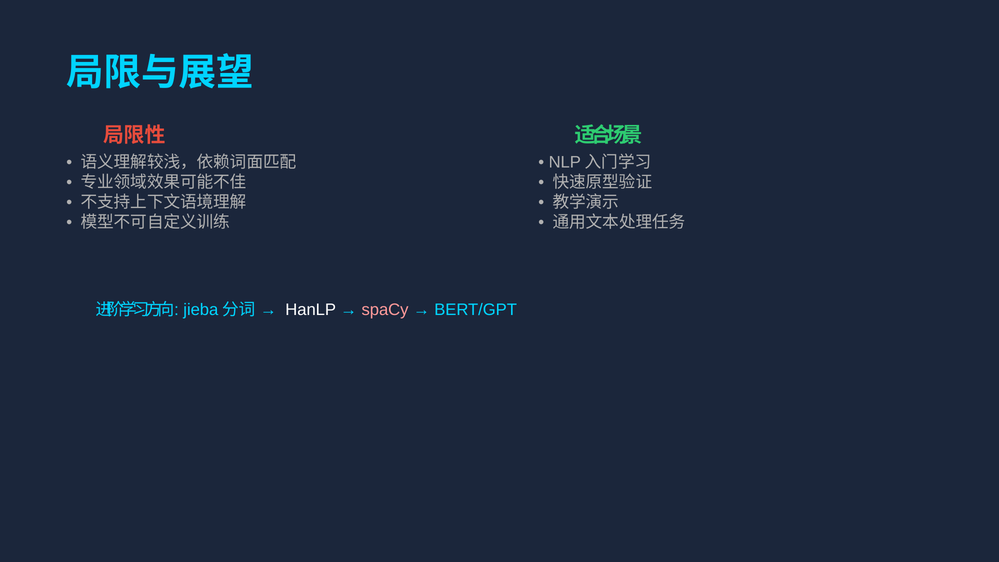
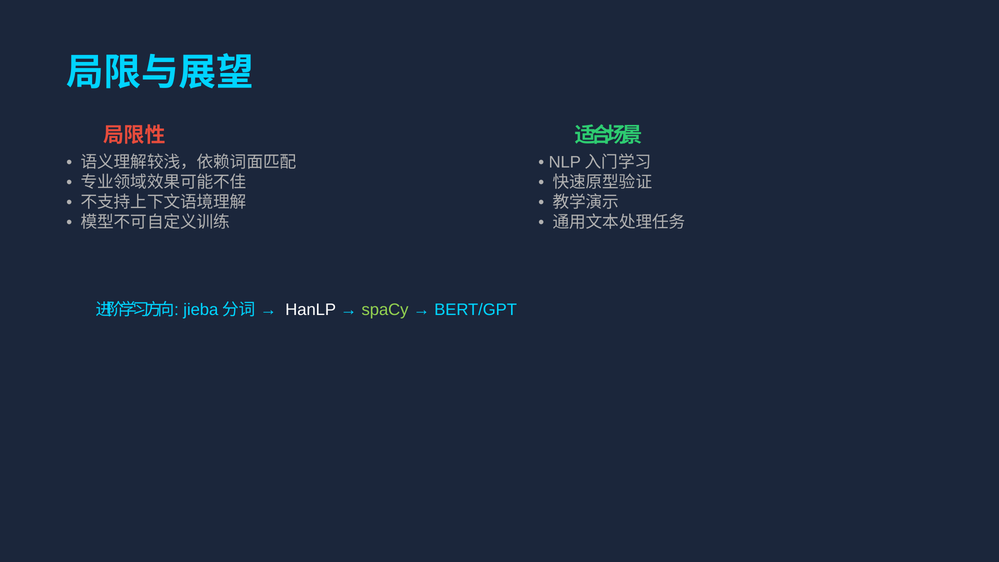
spaCy colour: pink -> light green (385, 310)
